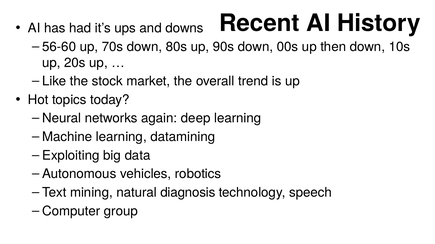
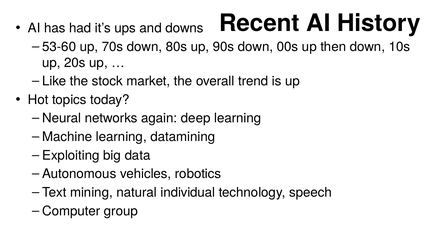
56-60: 56-60 -> 53-60 (59, 47)
diagnosis: diagnosis -> individual (188, 193)
